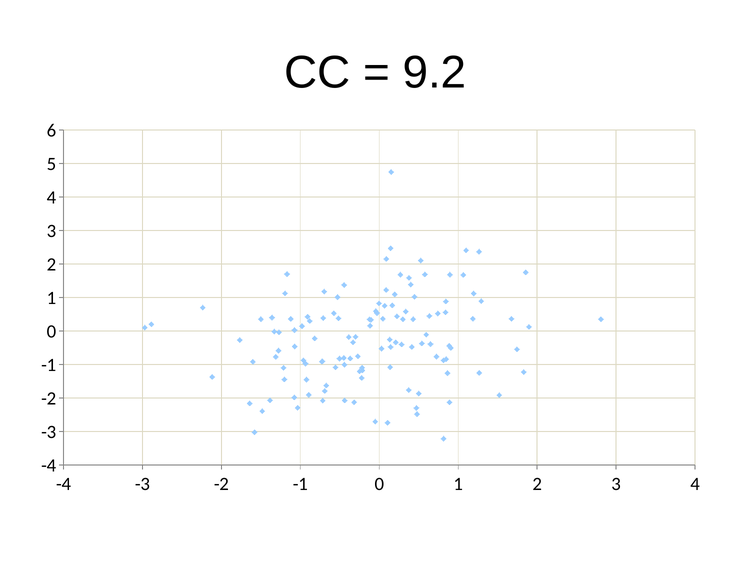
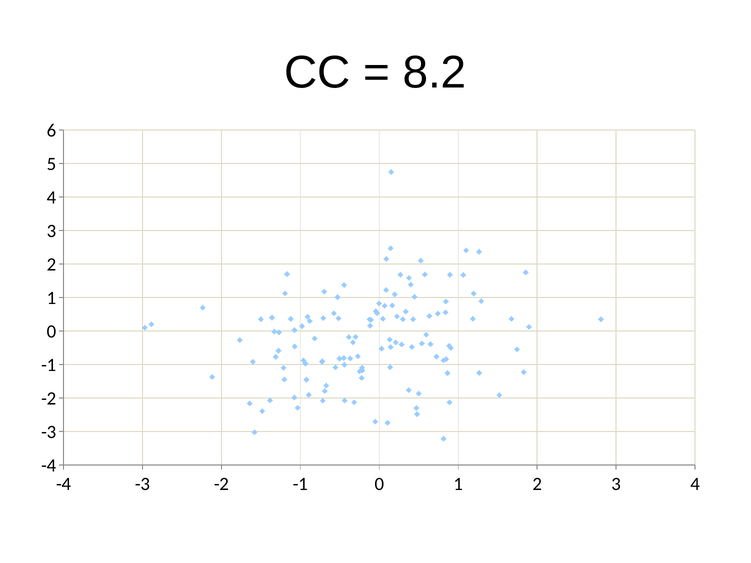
9.2: 9.2 -> 8.2 (435, 73)
